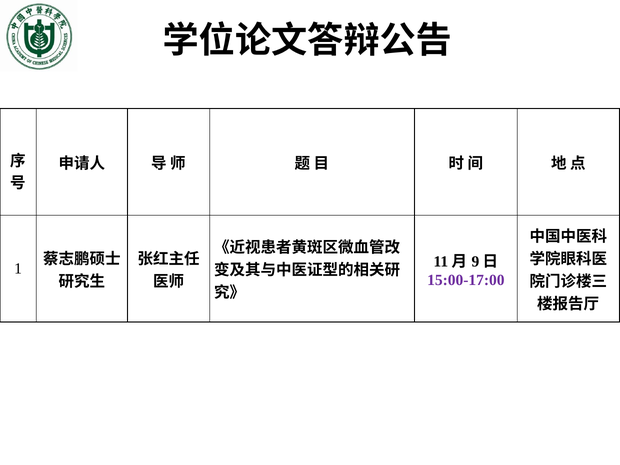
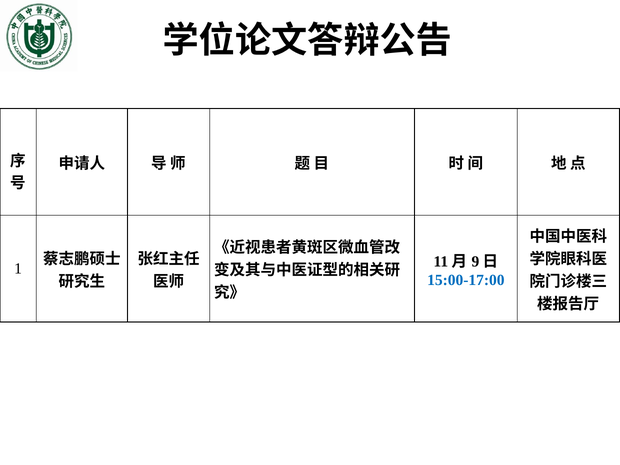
15:00-17:00 colour: purple -> blue (466, 280)
